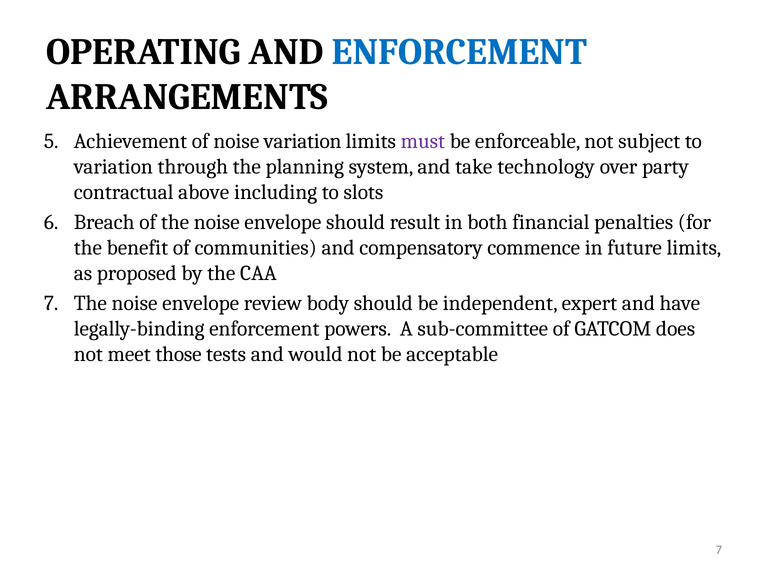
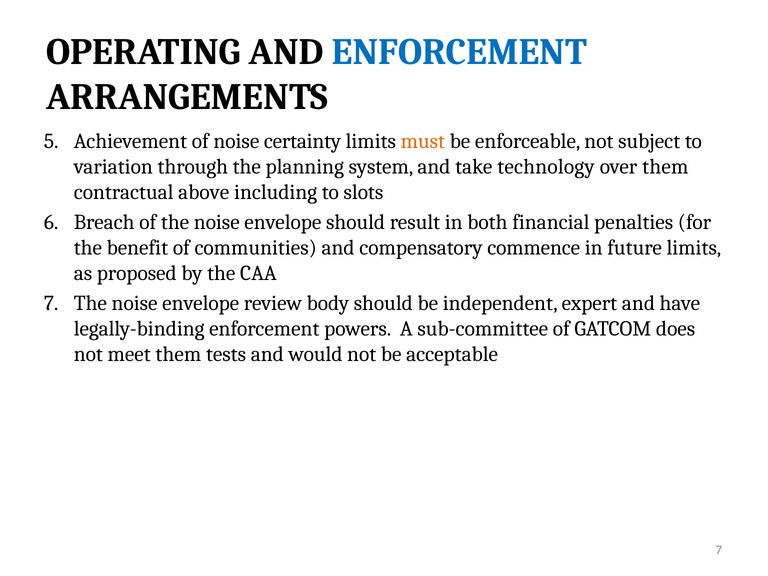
noise variation: variation -> certainty (303, 141)
must colour: purple -> orange (423, 141)
over party: party -> them (665, 167)
meet those: those -> them (178, 354)
